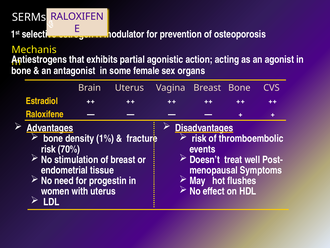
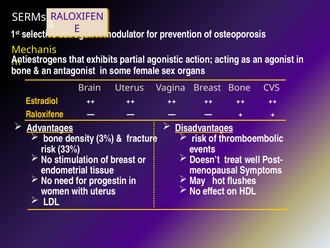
1%: 1% -> 3% (105, 138)
70%: 70% -> 33% (69, 149)
